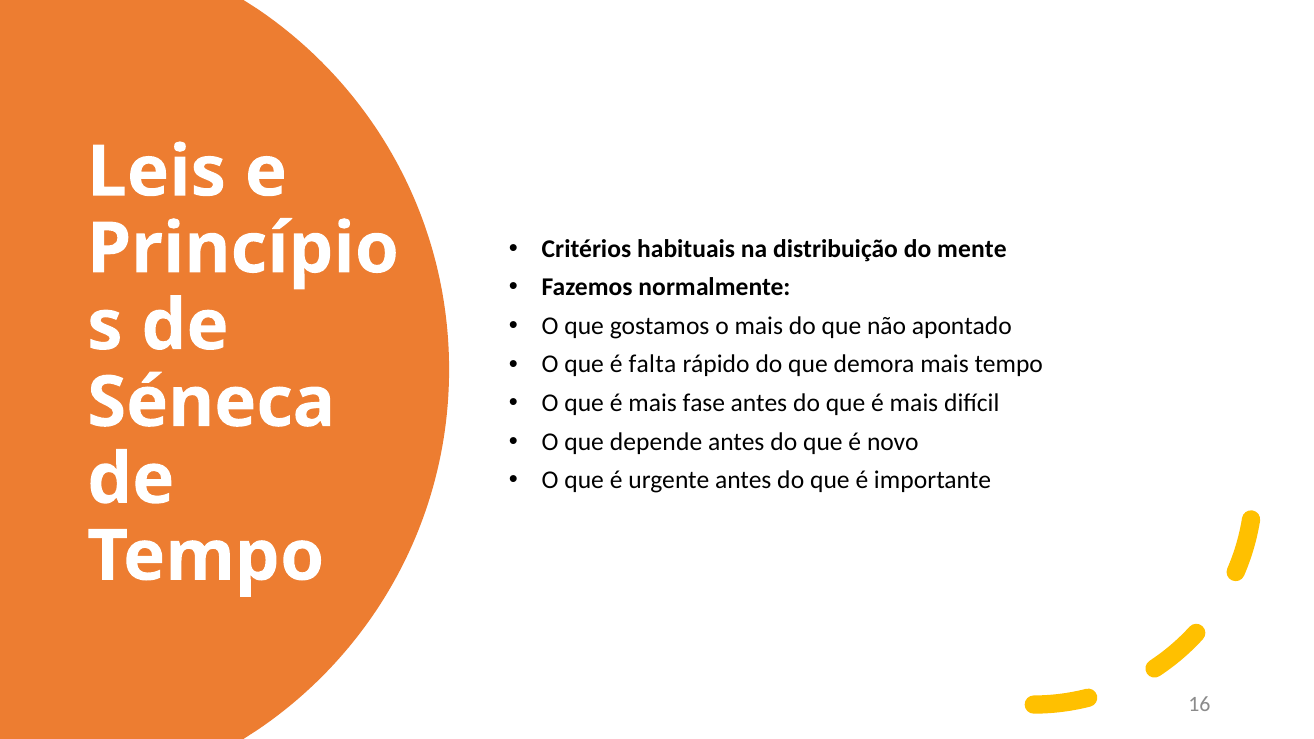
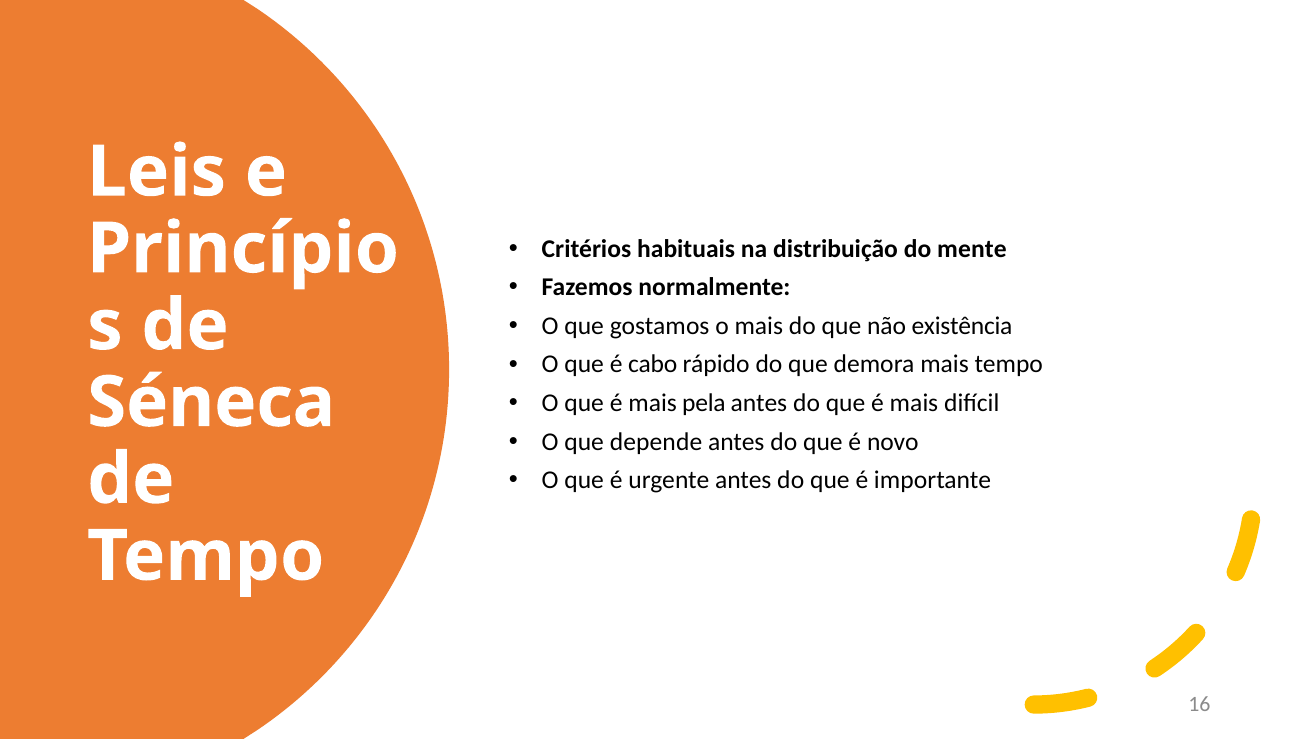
apontado: apontado -> existência (962, 326)
falta: falta -> cabo (653, 365)
fase: fase -> pela (704, 403)
